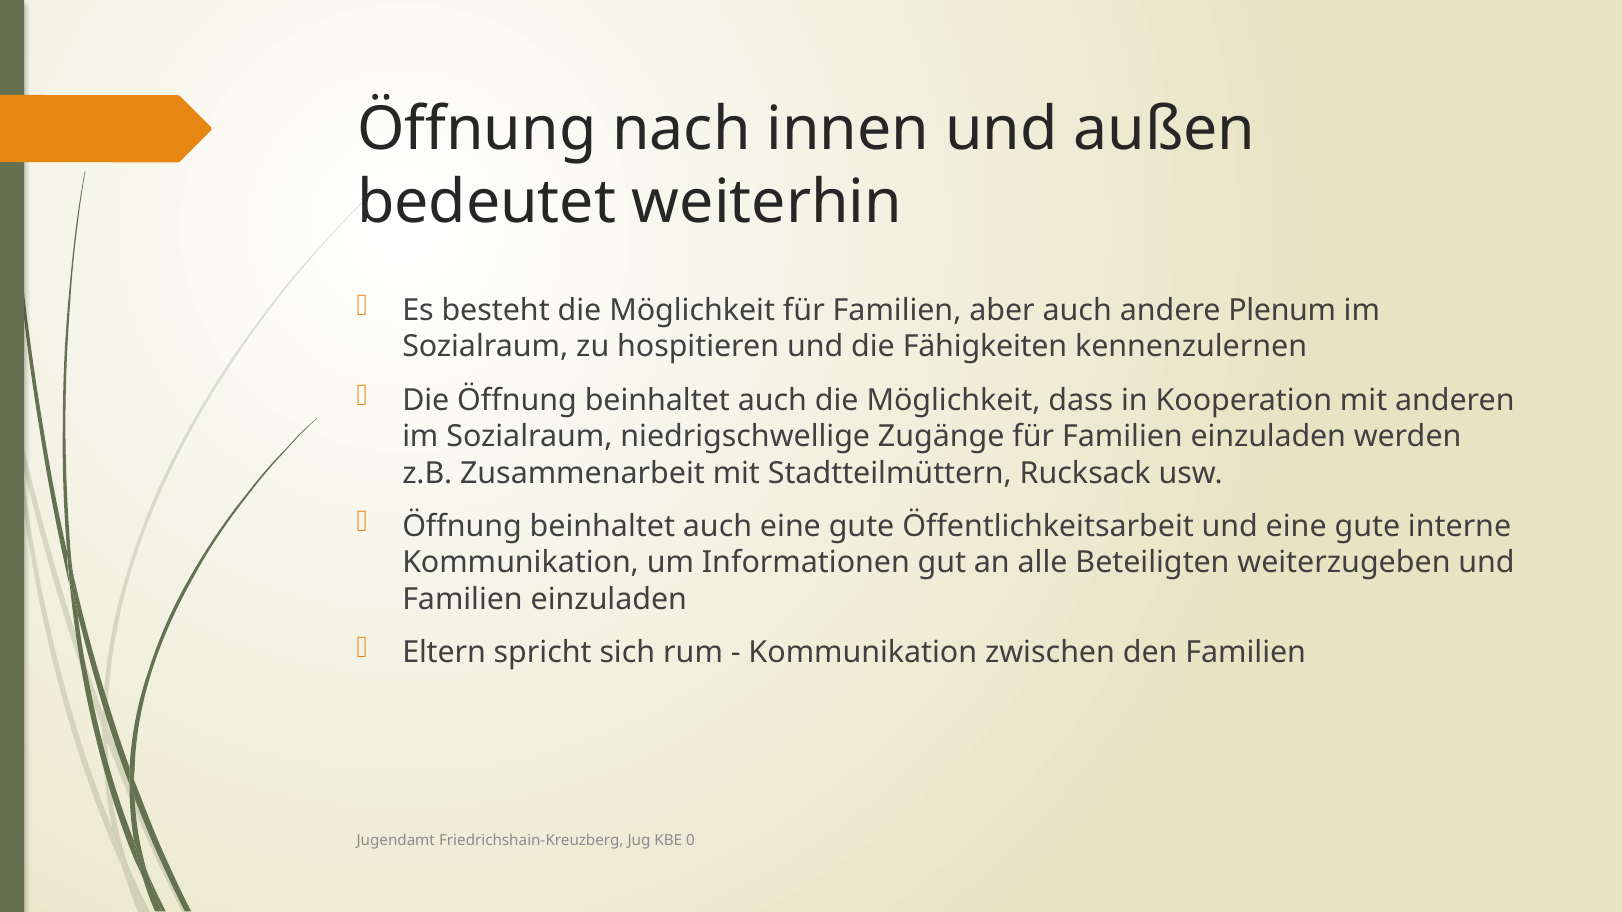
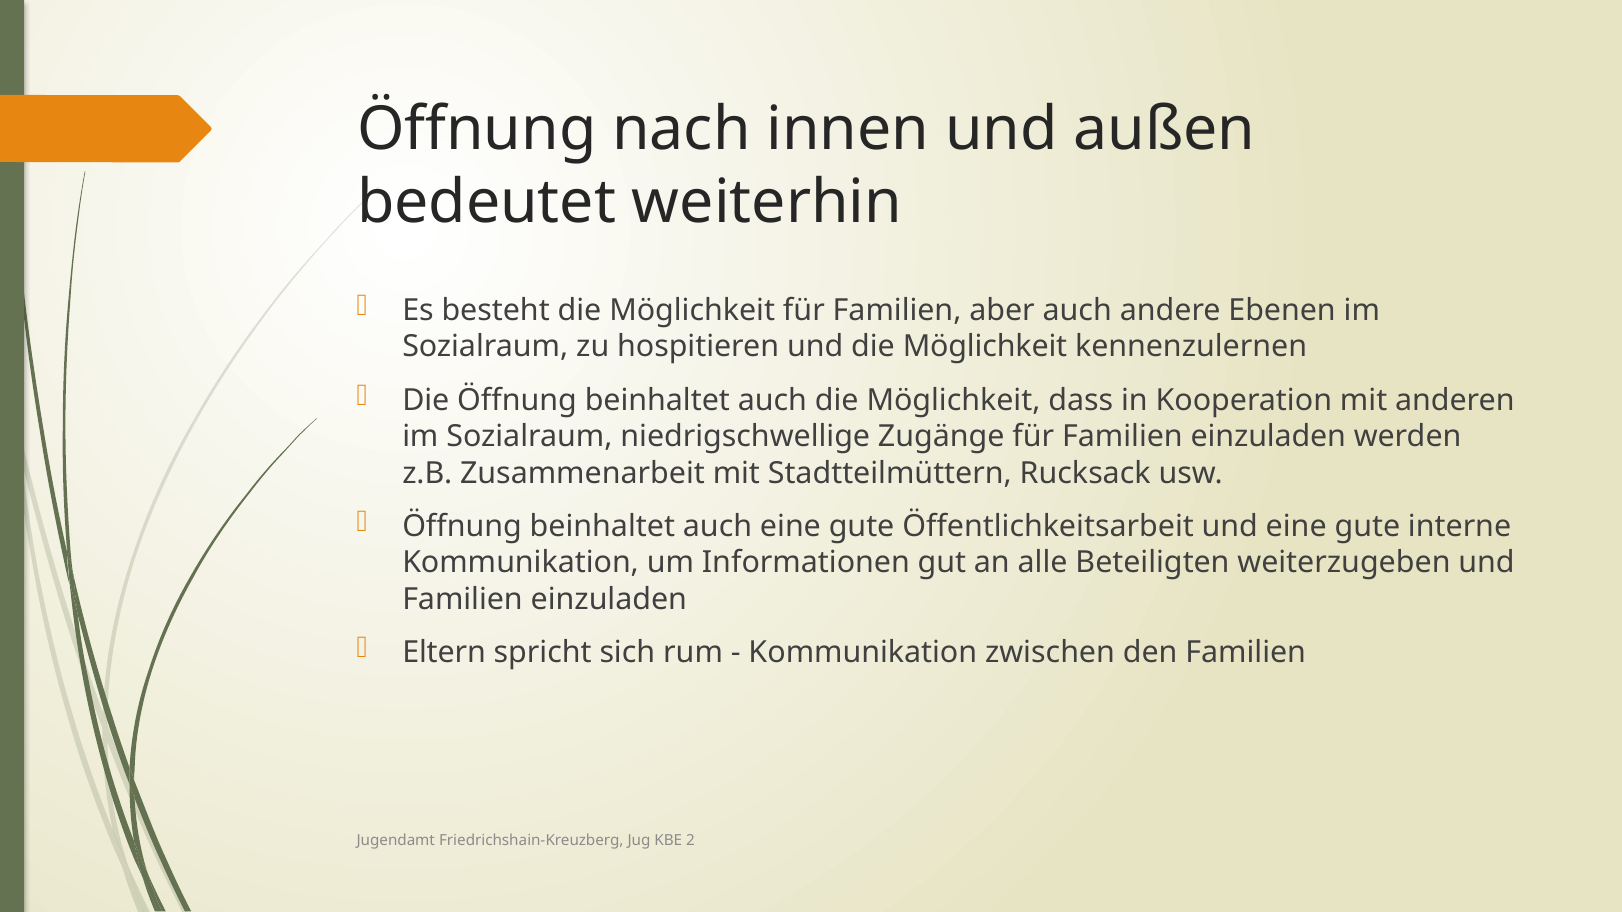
Plenum: Plenum -> Ebenen (1282, 310)
und die Fähigkeiten: Fähigkeiten -> Möglichkeit (985, 347)
0: 0 -> 2 (691, 840)
